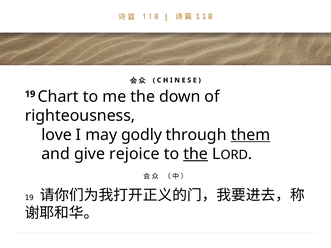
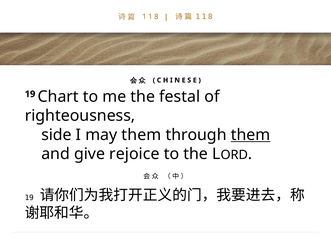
down: down -> festal (180, 97)
love: love -> side (56, 135)
may godly: godly -> them (141, 135)
the underline: present -> none (196, 154)
